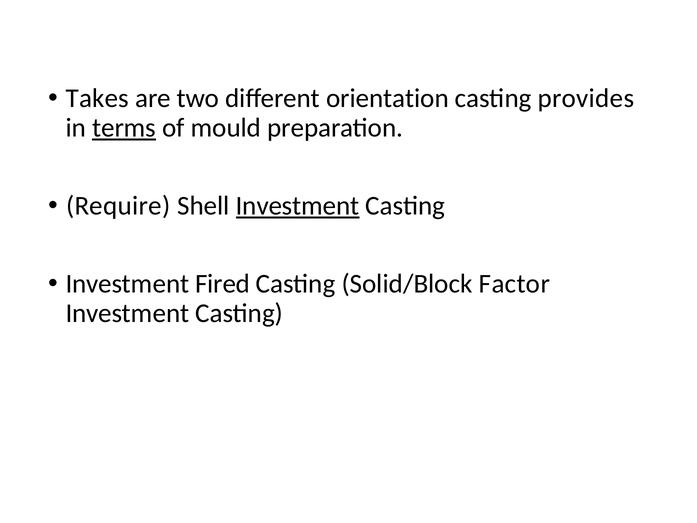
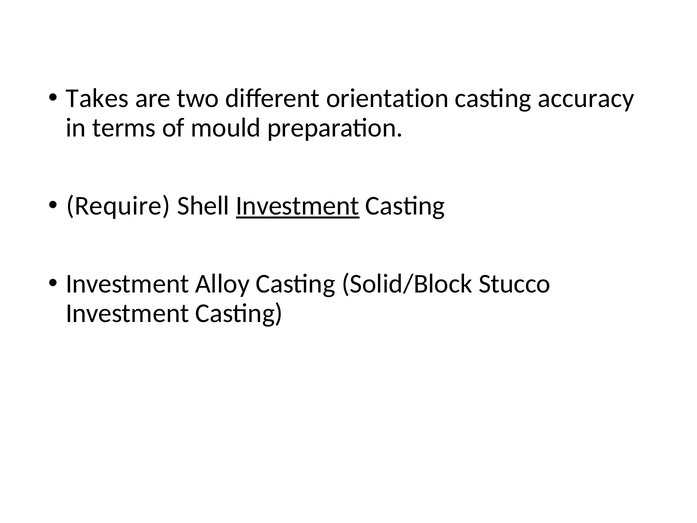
provides: provides -> accuracy (586, 98)
terms underline: present -> none (124, 128)
Fired: Fired -> Alloy (222, 284)
Factor: Factor -> Stucco (515, 284)
